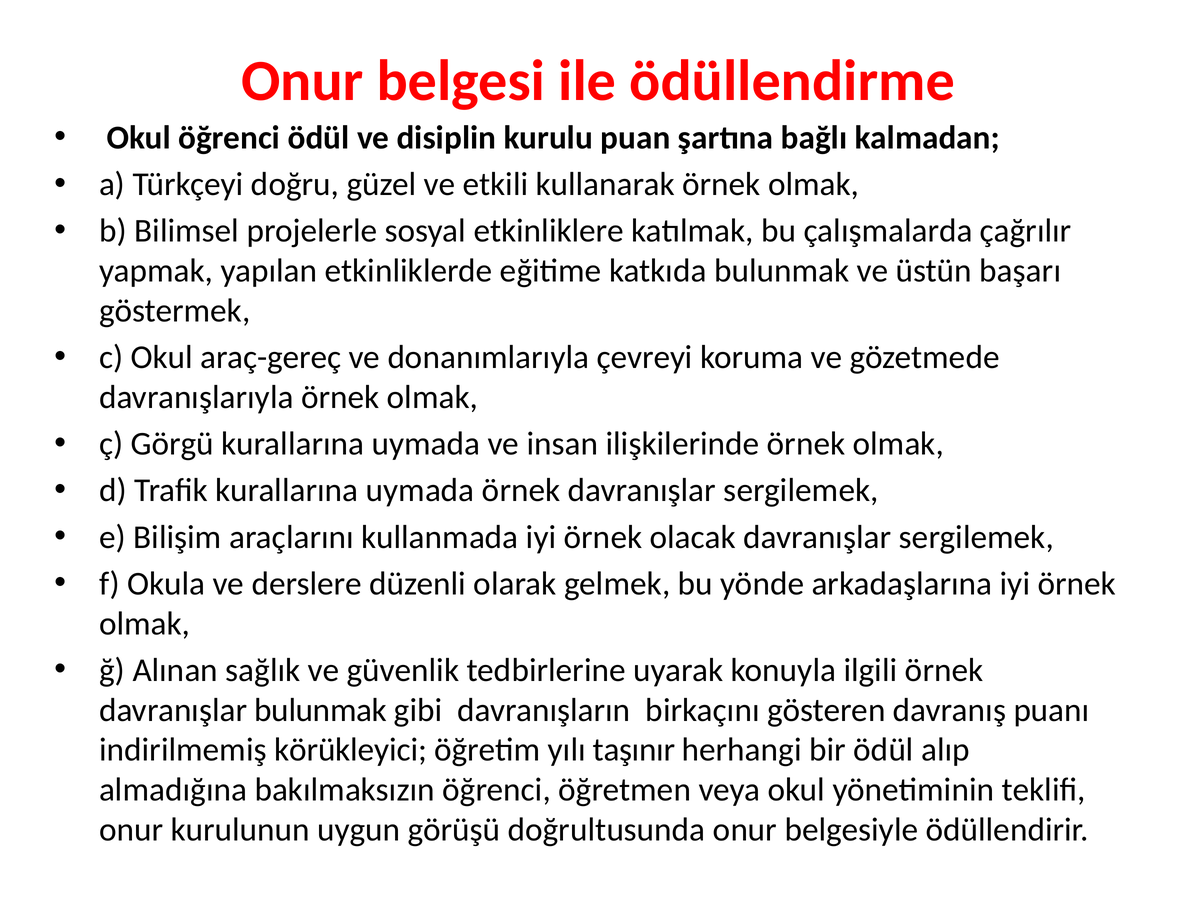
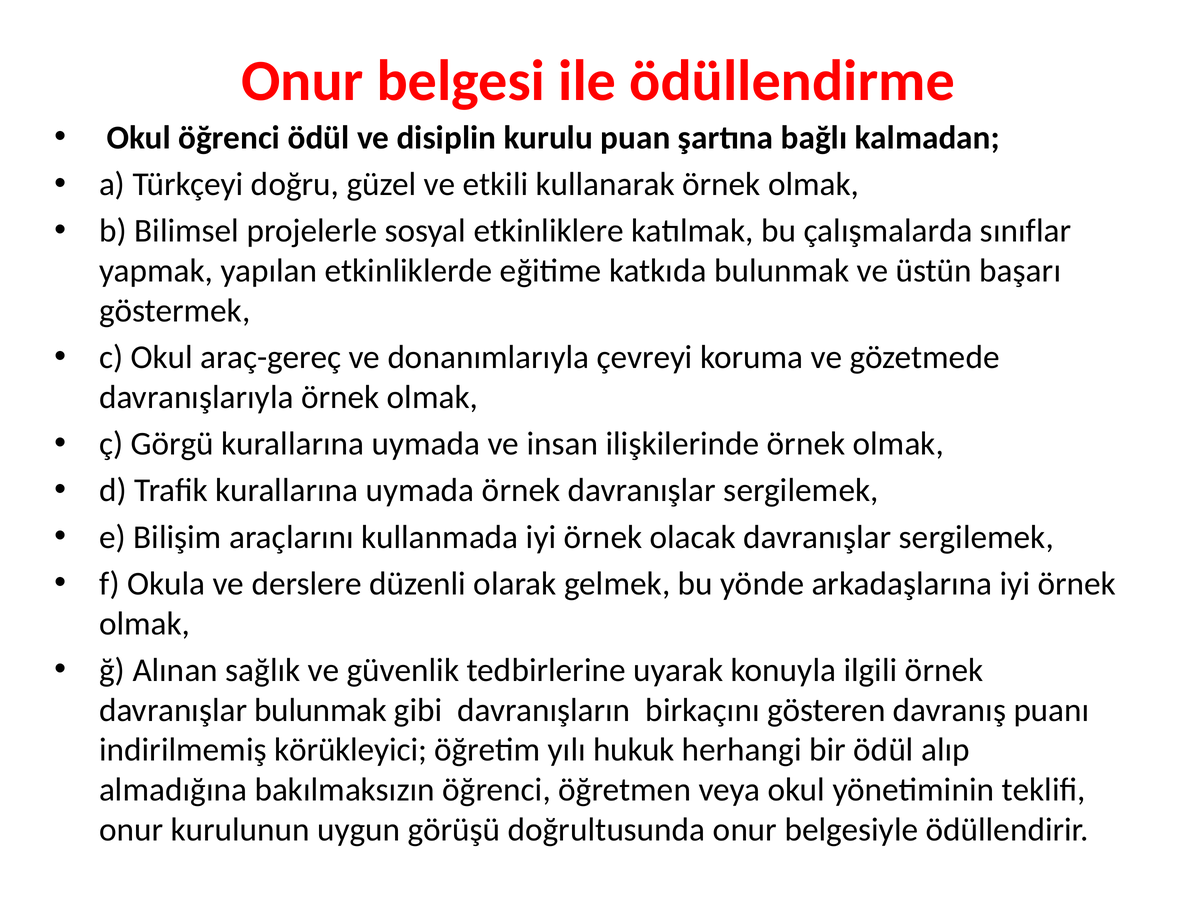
çağrılır: çağrılır -> sınıflar (1026, 231)
taşınır: taşınır -> hukuk (634, 750)
